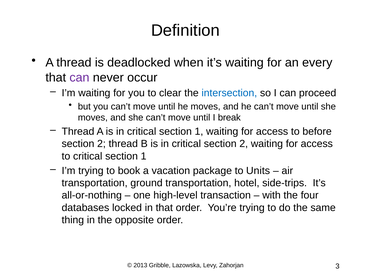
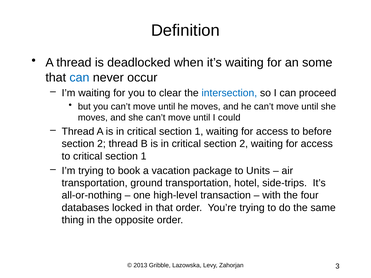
every: every -> some (317, 63)
can colour: purple -> blue (79, 78)
break: break -> could (229, 118)
